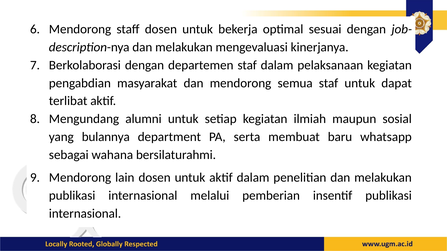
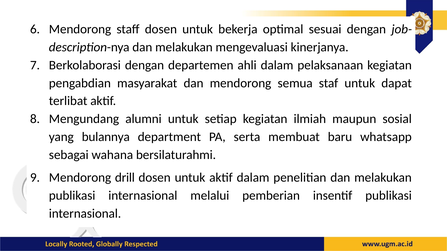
departemen staf: staf -> ahli (247, 65)
lain: lain -> drill (125, 178)
